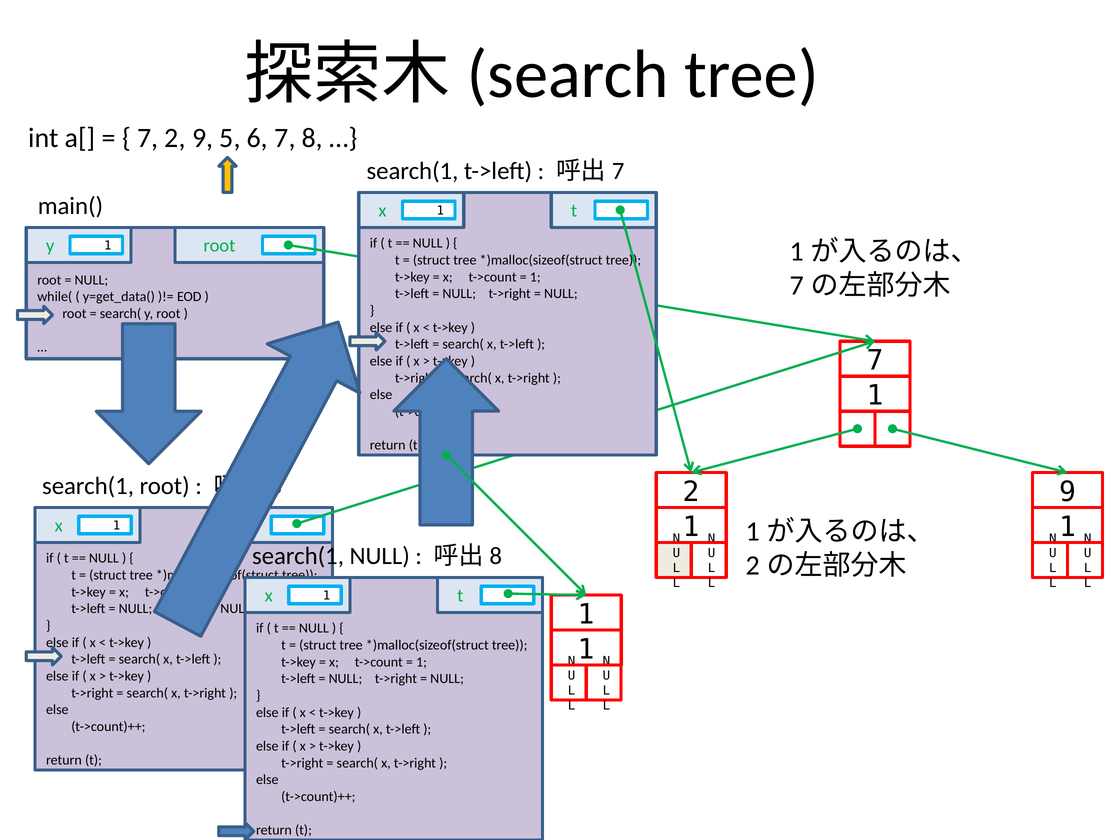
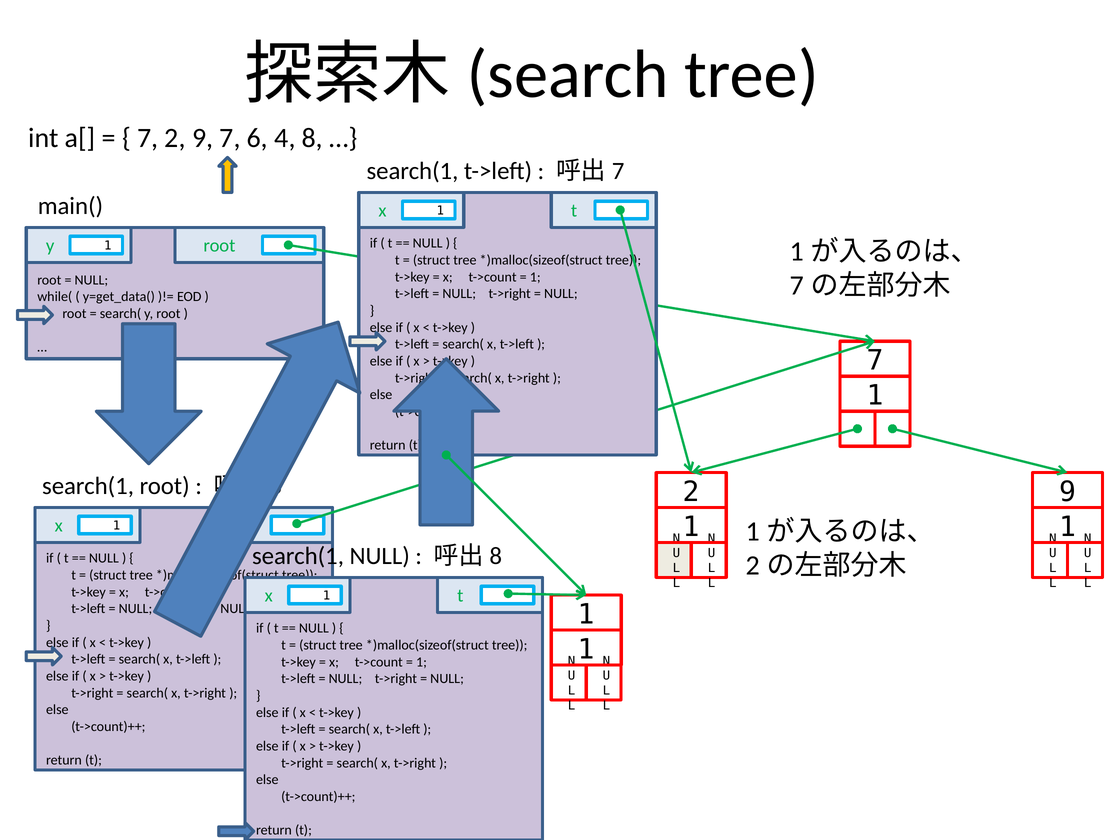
9 5: 5 -> 7 (230, 138)
6 7: 7 -> 4 (285, 138)
